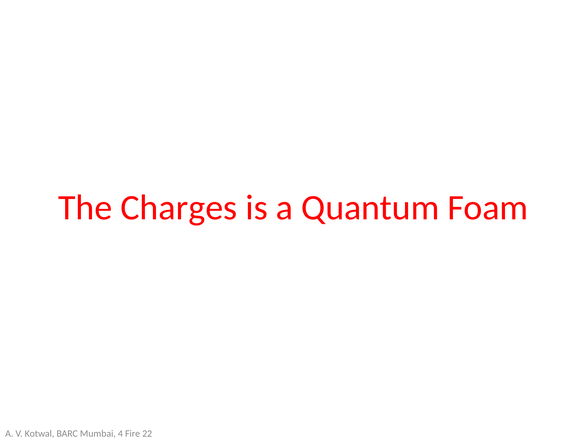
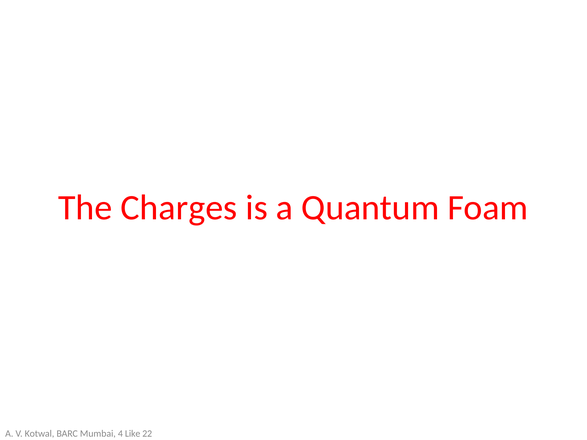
Fire: Fire -> Like (133, 434)
